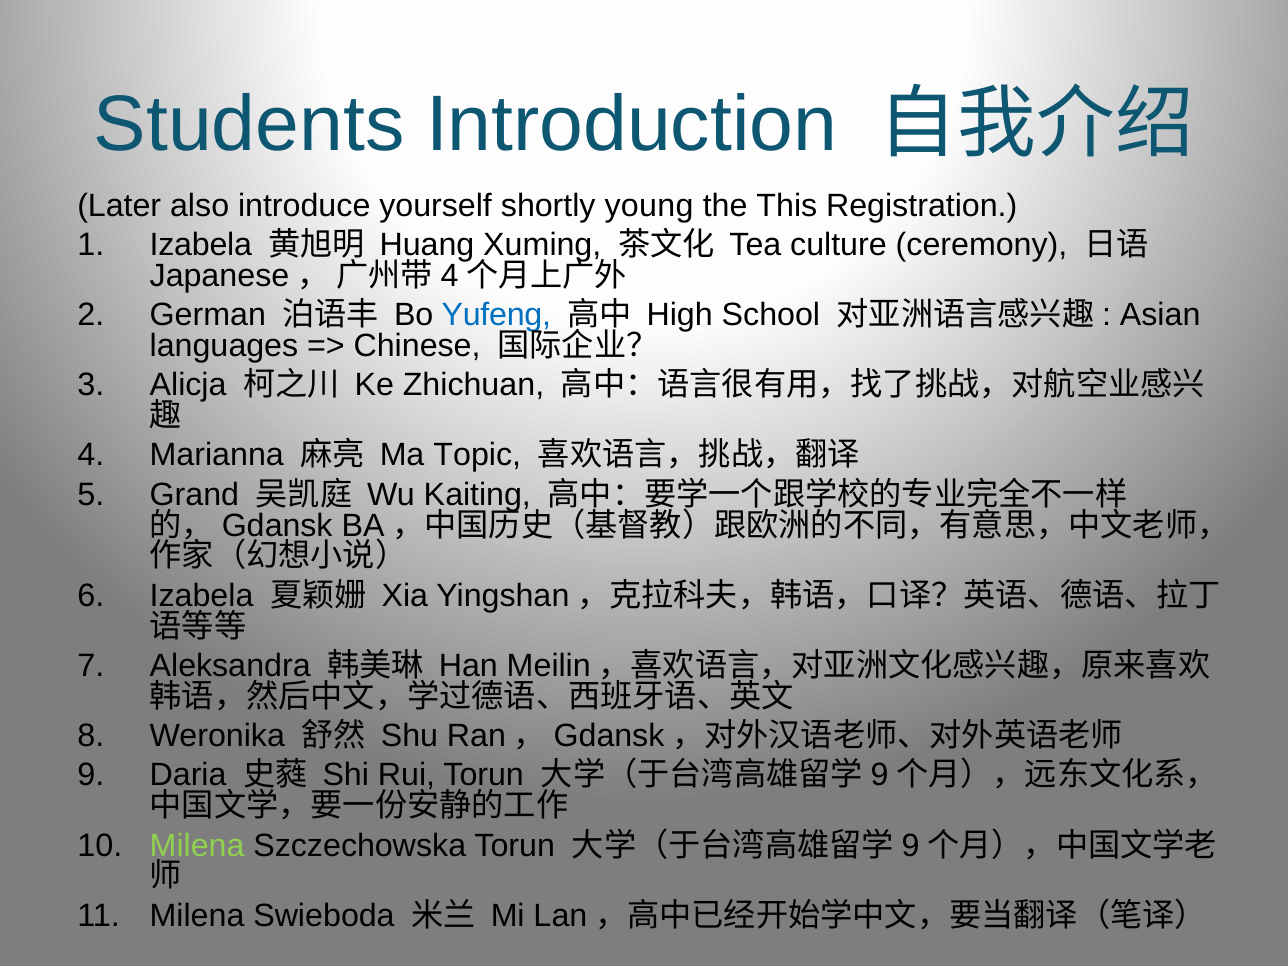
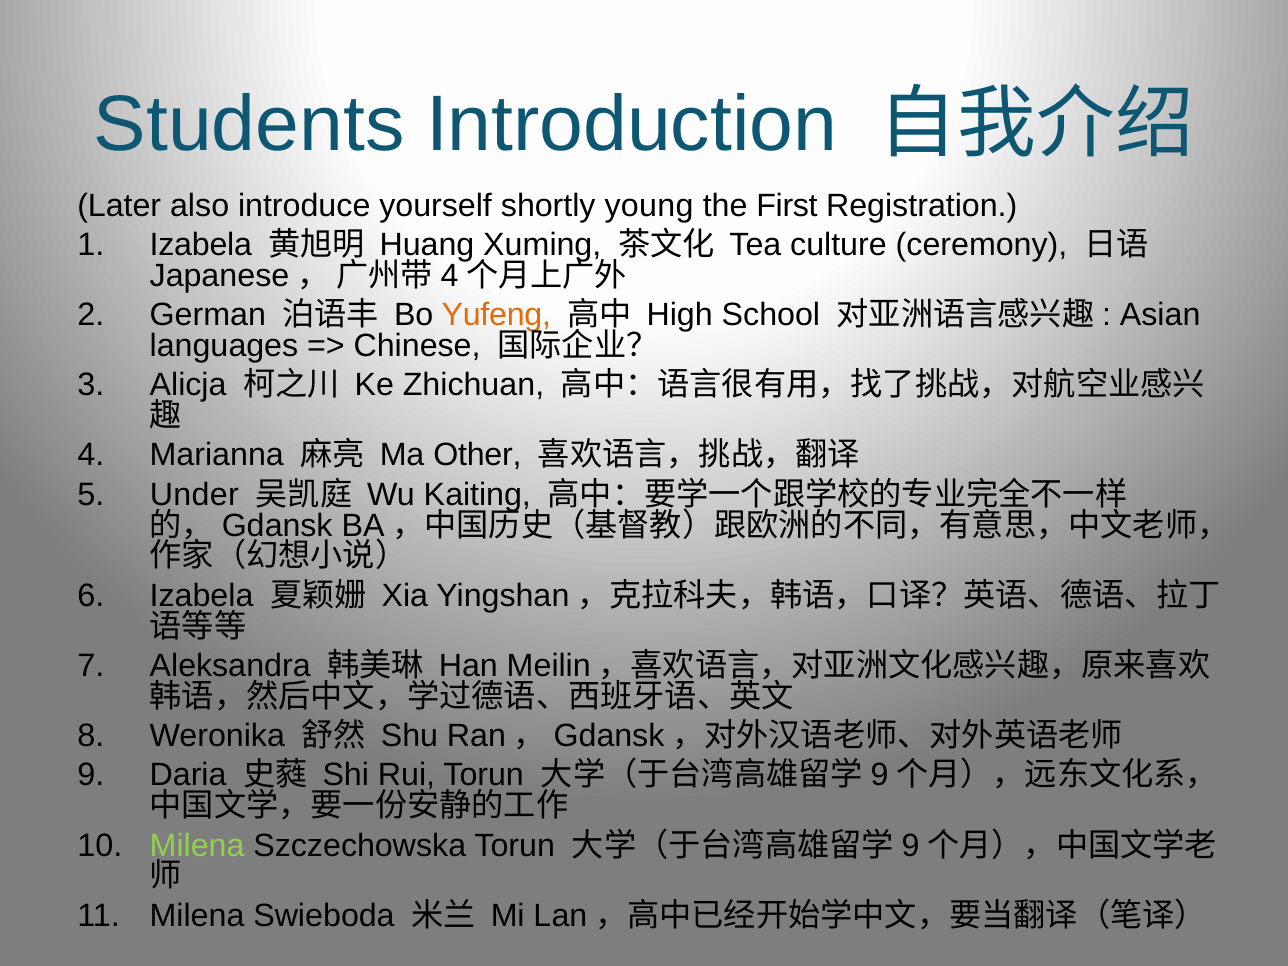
This: This -> First (787, 205)
Yufeng colour: blue -> orange (496, 315)
Topic: Topic -> Other (477, 455)
Grand: Grand -> Under (194, 494)
